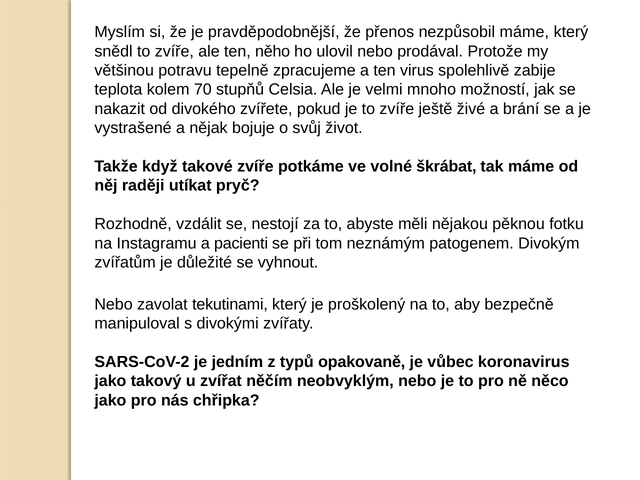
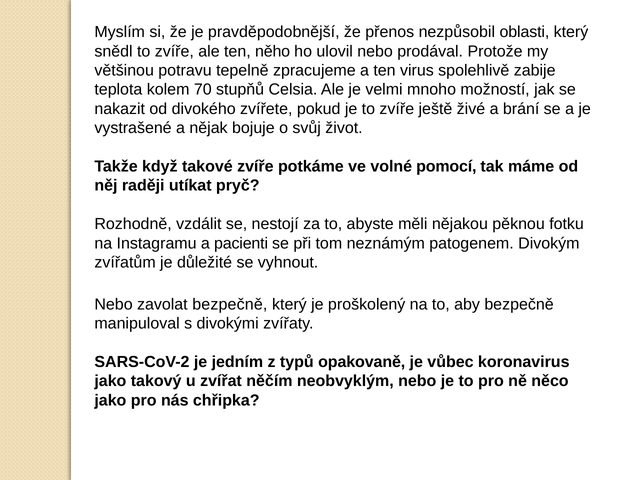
nezpůsobil máme: máme -> oblasti (524, 32)
škrábat: škrábat -> pomocí (446, 166)
zavolat tekutinami: tekutinami -> bezpečně (230, 304)
